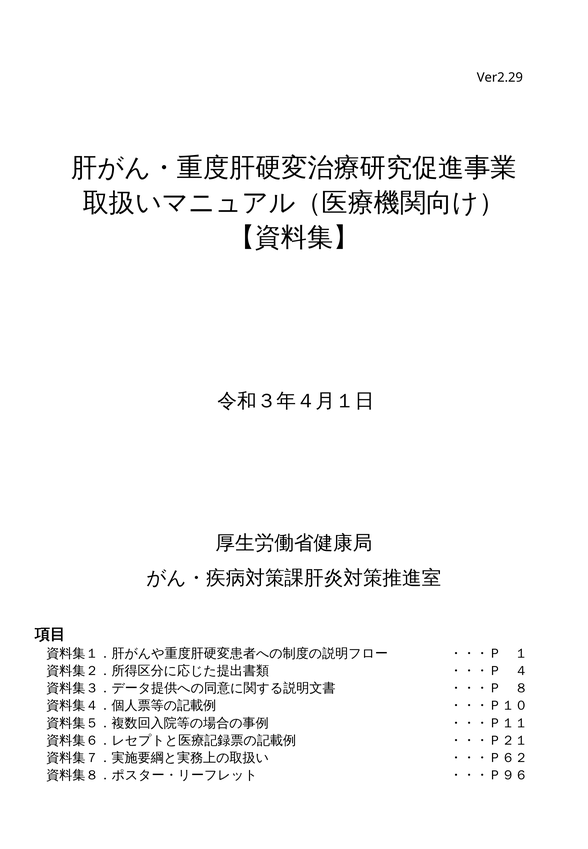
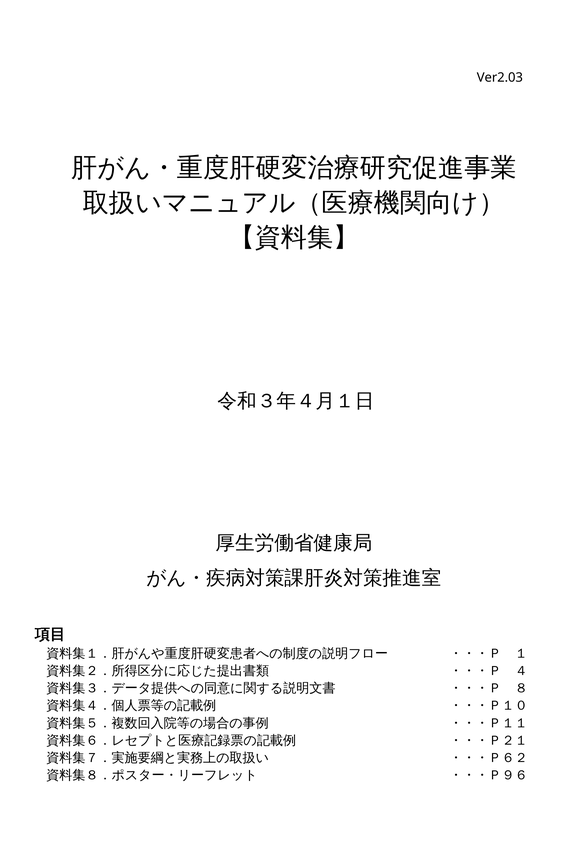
Ver2.29: Ver2.29 -> Ver2.03 (500, 78)
